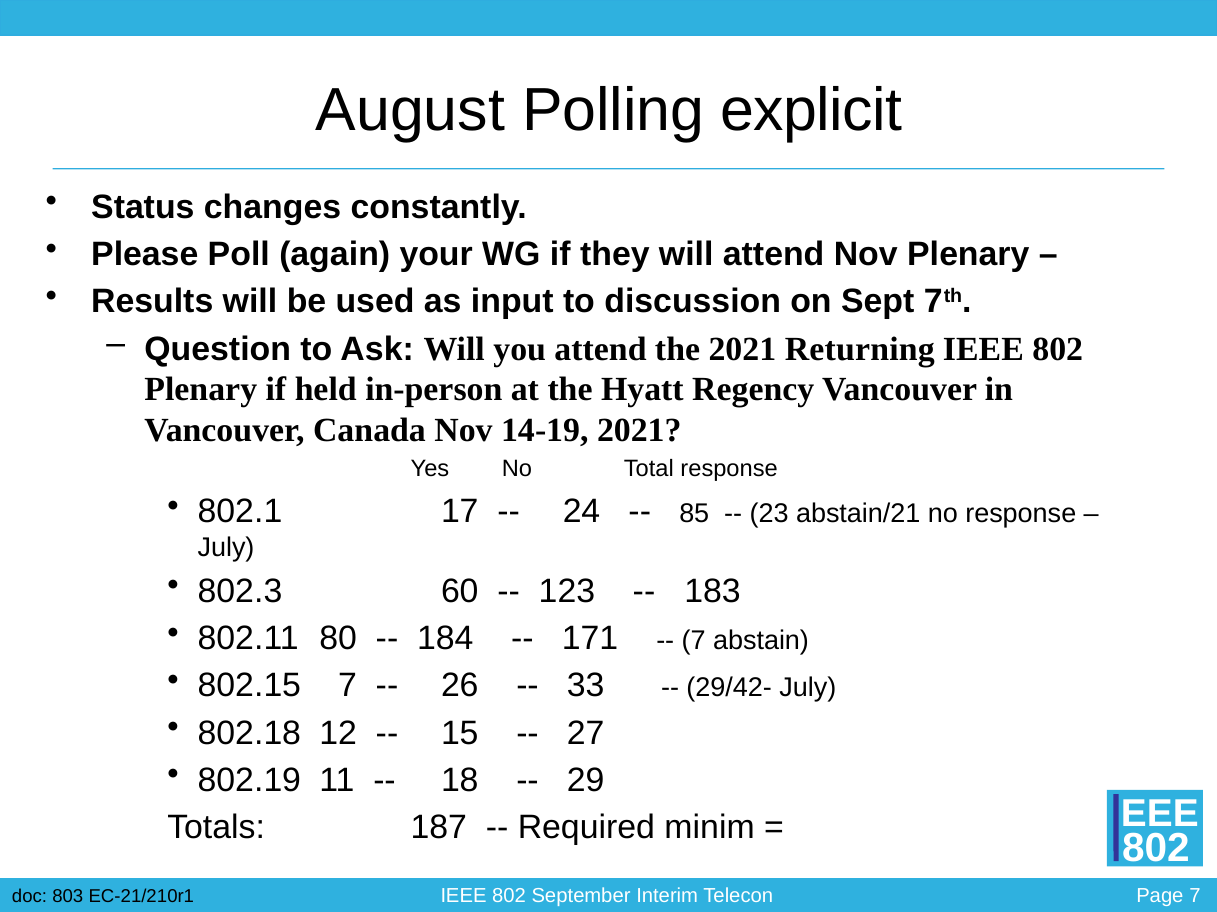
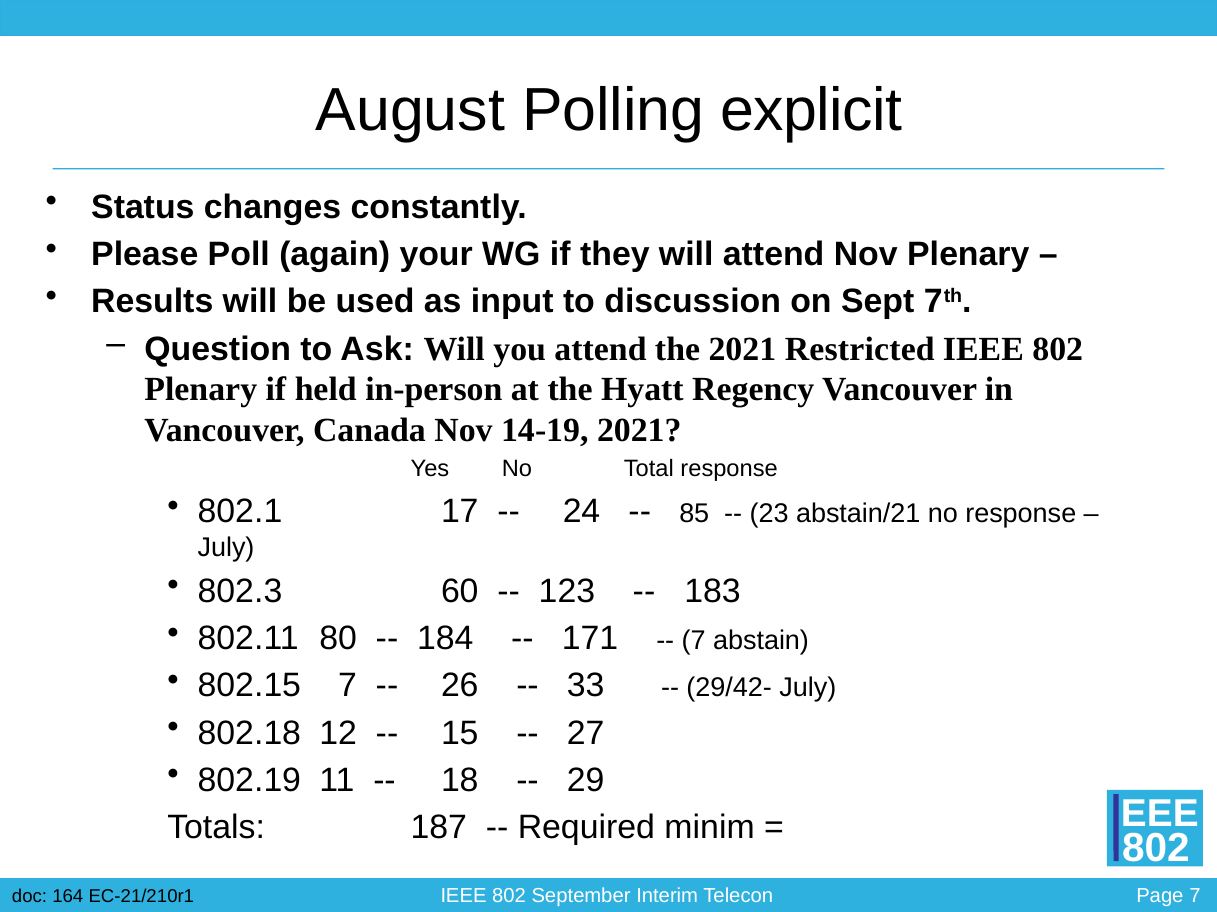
Returning: Returning -> Restricted (860, 349)
803: 803 -> 164 (68, 897)
